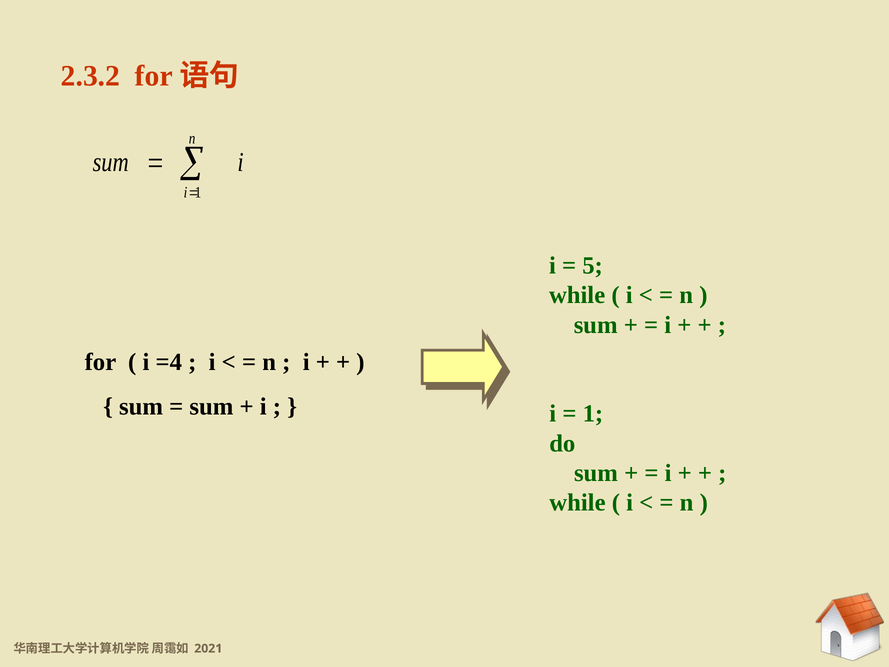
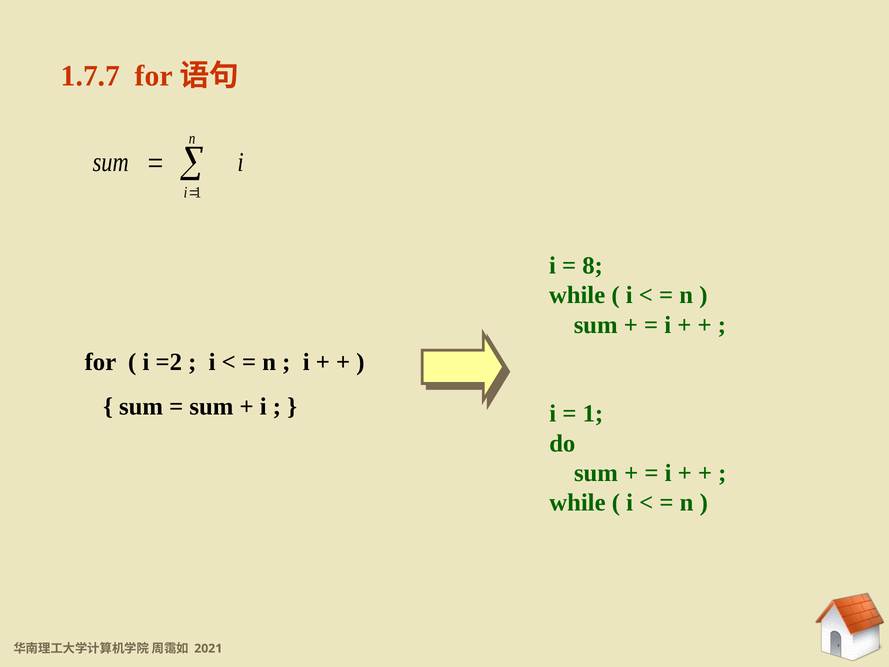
2.3.2: 2.3.2 -> 1.7.7 (90, 76)
5: 5 -> 8 (593, 265)
=4: =4 -> =2 (169, 362)
